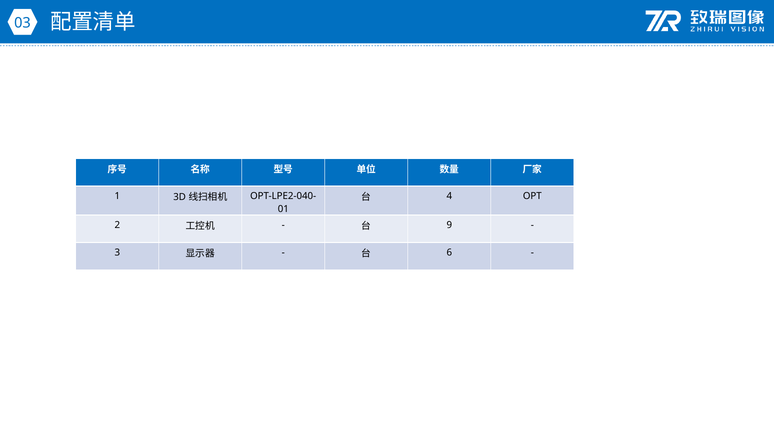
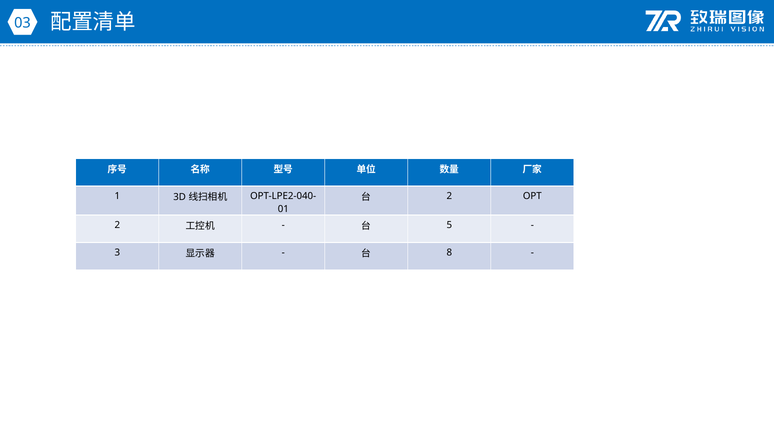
4: 4 -> 2 (449, 196)
9: 9 -> 5 (449, 225)
6: 6 -> 8 (449, 252)
